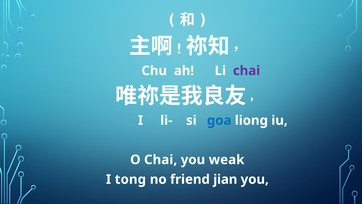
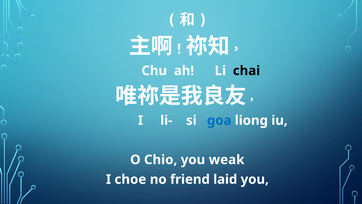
chai colour: purple -> black (246, 71)
O Chai: Chai -> Chio (161, 159)
tong: tong -> choe (130, 179)
jian: jian -> laid (225, 179)
